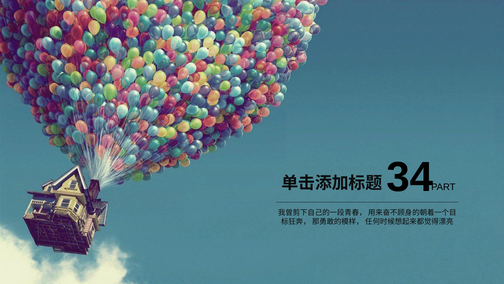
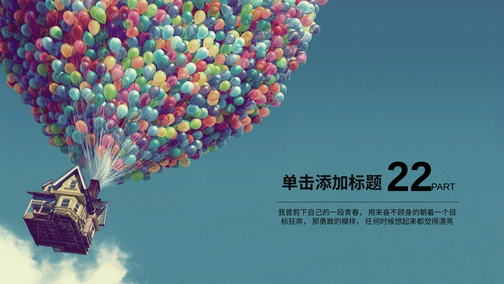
34: 34 -> 22 (410, 177)
